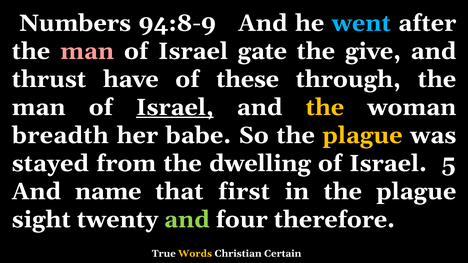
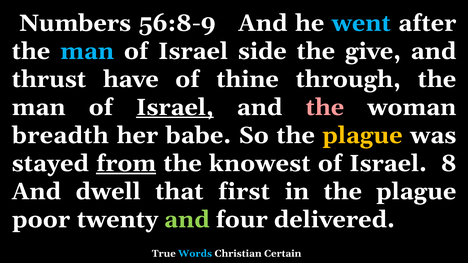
94:8-9: 94:8-9 -> 56:8-9 (177, 23)
man colour: pink -> light blue (87, 51)
gate: gate -> side (262, 51)
these: these -> thine (248, 79)
the colour: yellow -> pink (325, 107)
from underline: none -> present (126, 164)
dwelling: dwelling -> knowest (260, 164)
5: 5 -> 8 (449, 164)
name: name -> dwell (108, 192)
sight: sight -> poor (41, 220)
therefore: therefore -> delivered (334, 220)
Words colour: yellow -> light blue (195, 254)
